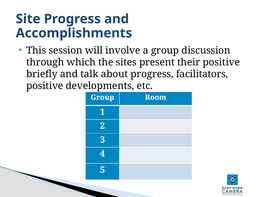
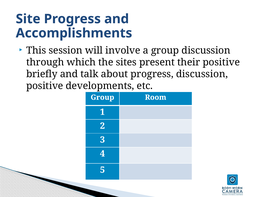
progress facilitators: facilitators -> discussion (202, 74)
